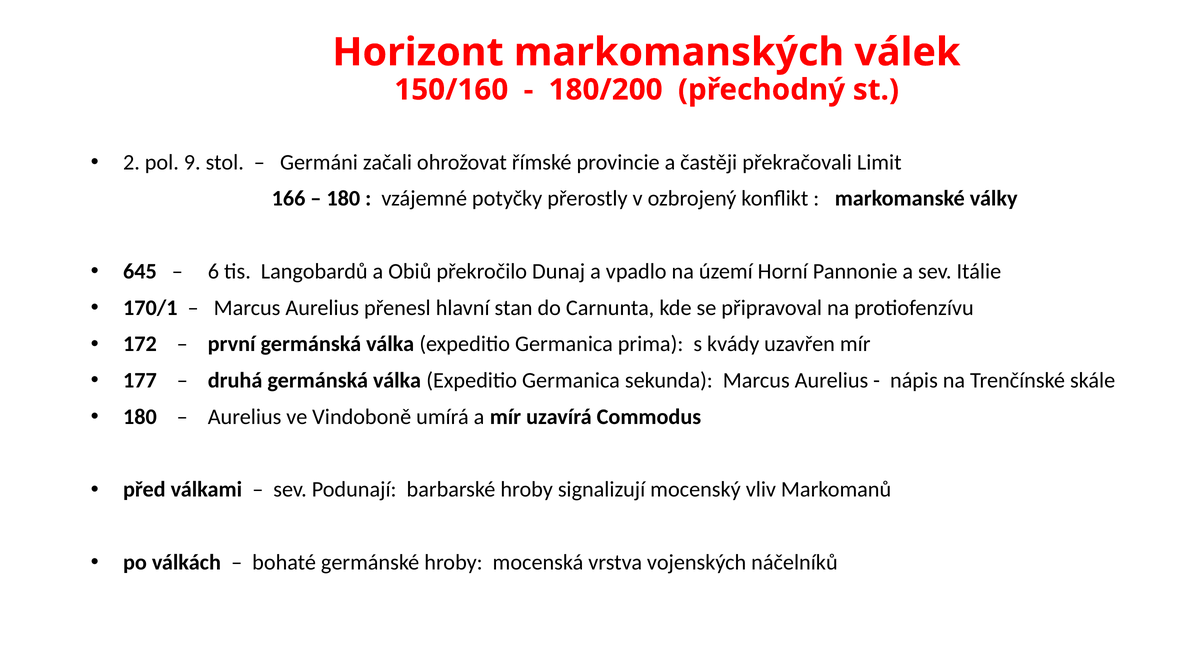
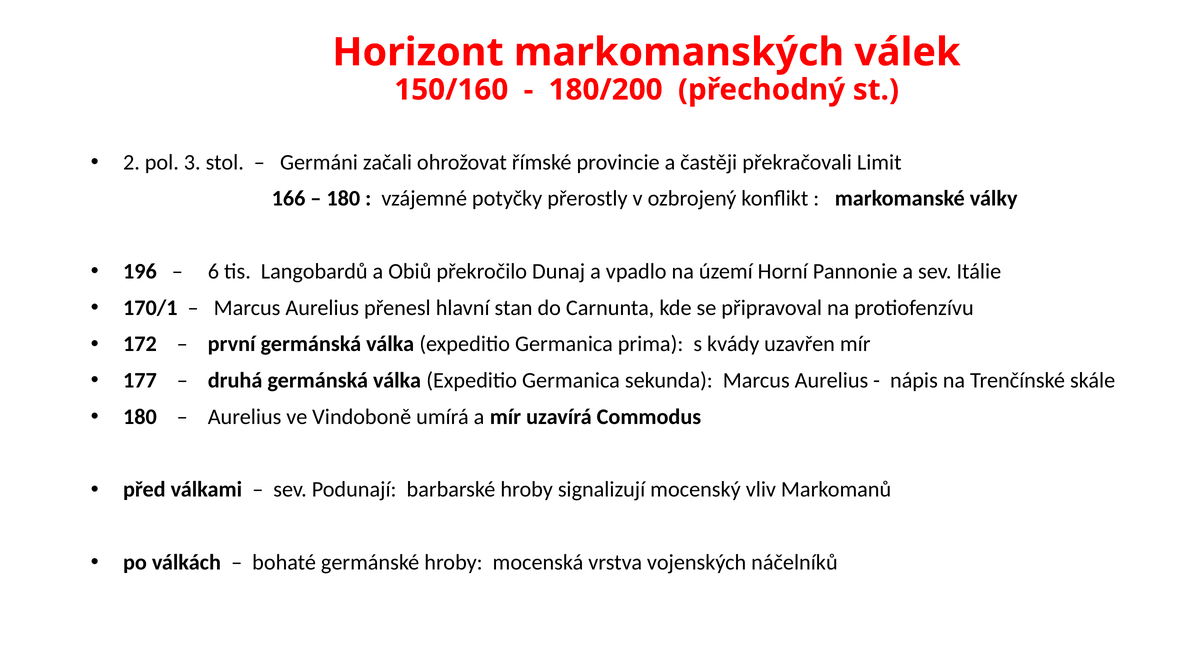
9: 9 -> 3 (192, 162)
645: 645 -> 196 (140, 271)
